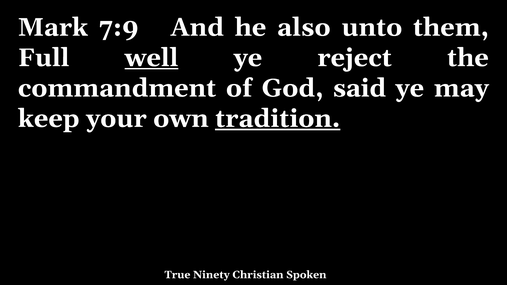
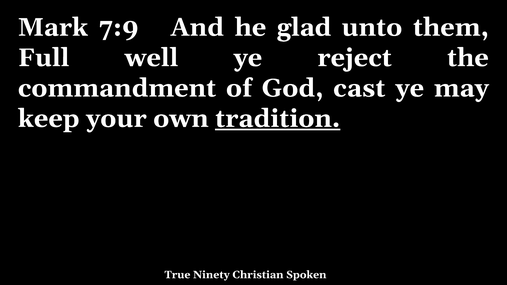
also: also -> glad (304, 27)
well underline: present -> none (152, 58)
said: said -> cast (359, 88)
